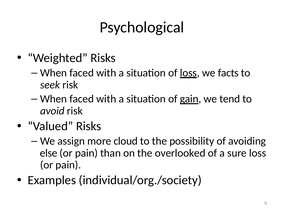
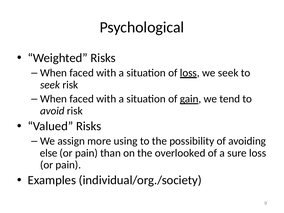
we facts: facts -> seek (228, 73)
cloud: cloud -> using (126, 141)
